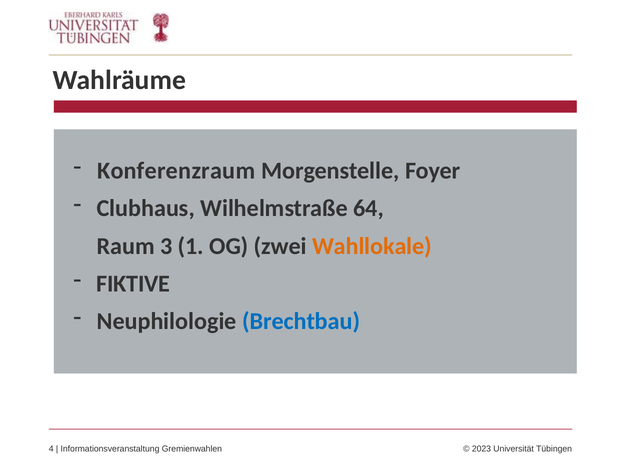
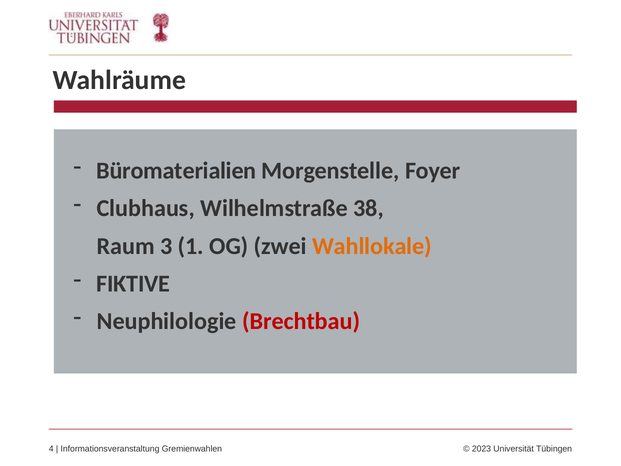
Konferenzraum: Konferenzraum -> Büromaterialien (176, 171)
64: 64 -> 38 (368, 208)
Brechtbau colour: blue -> red (301, 321)
